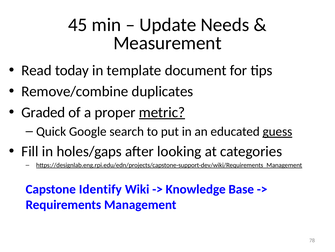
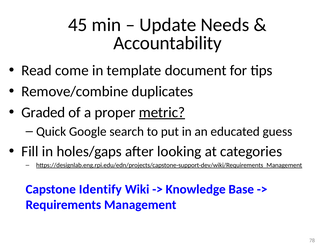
Measurement: Measurement -> Accountability (168, 43)
today: today -> come (72, 70)
guess underline: present -> none (277, 131)
